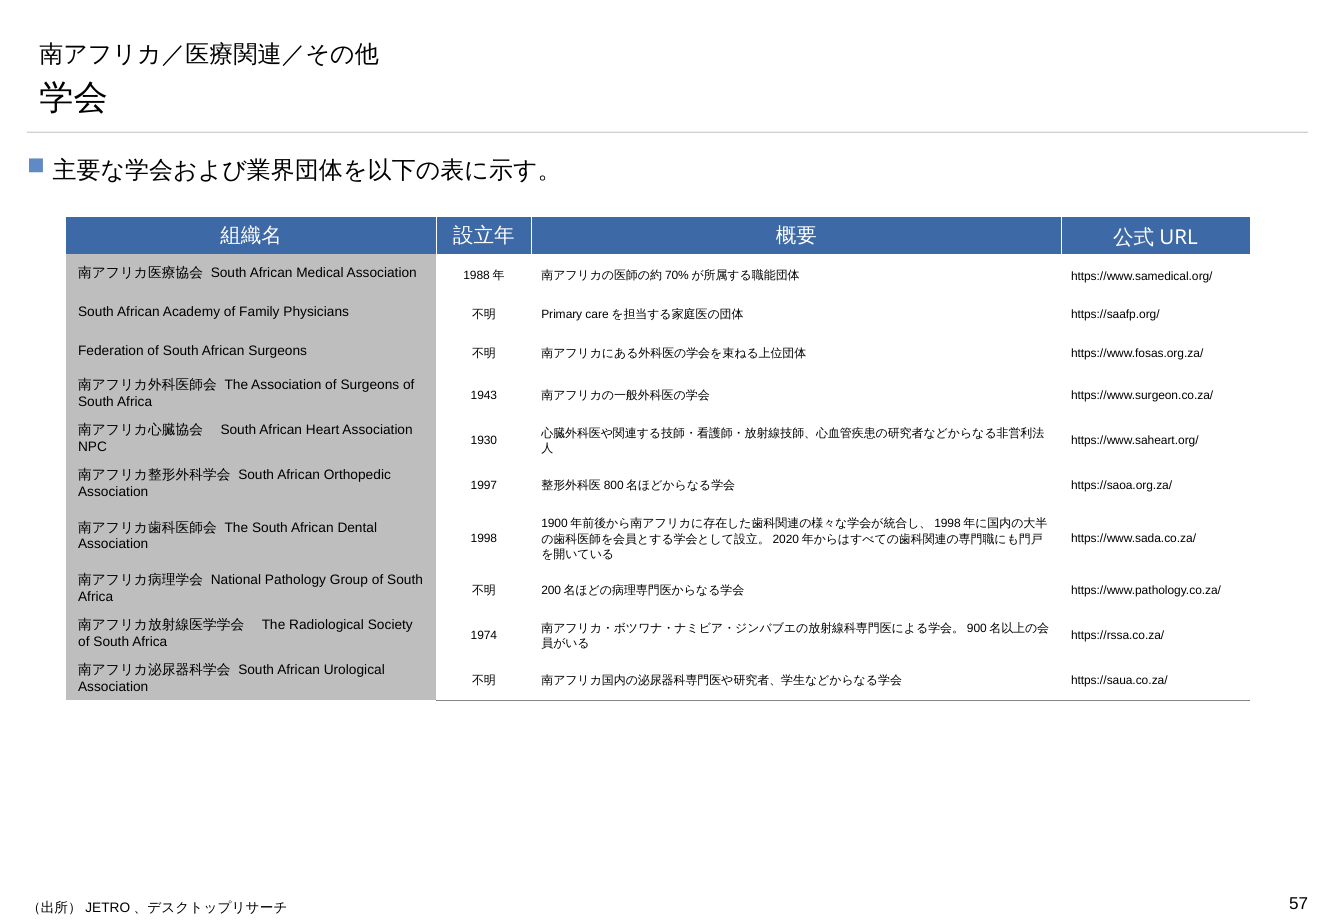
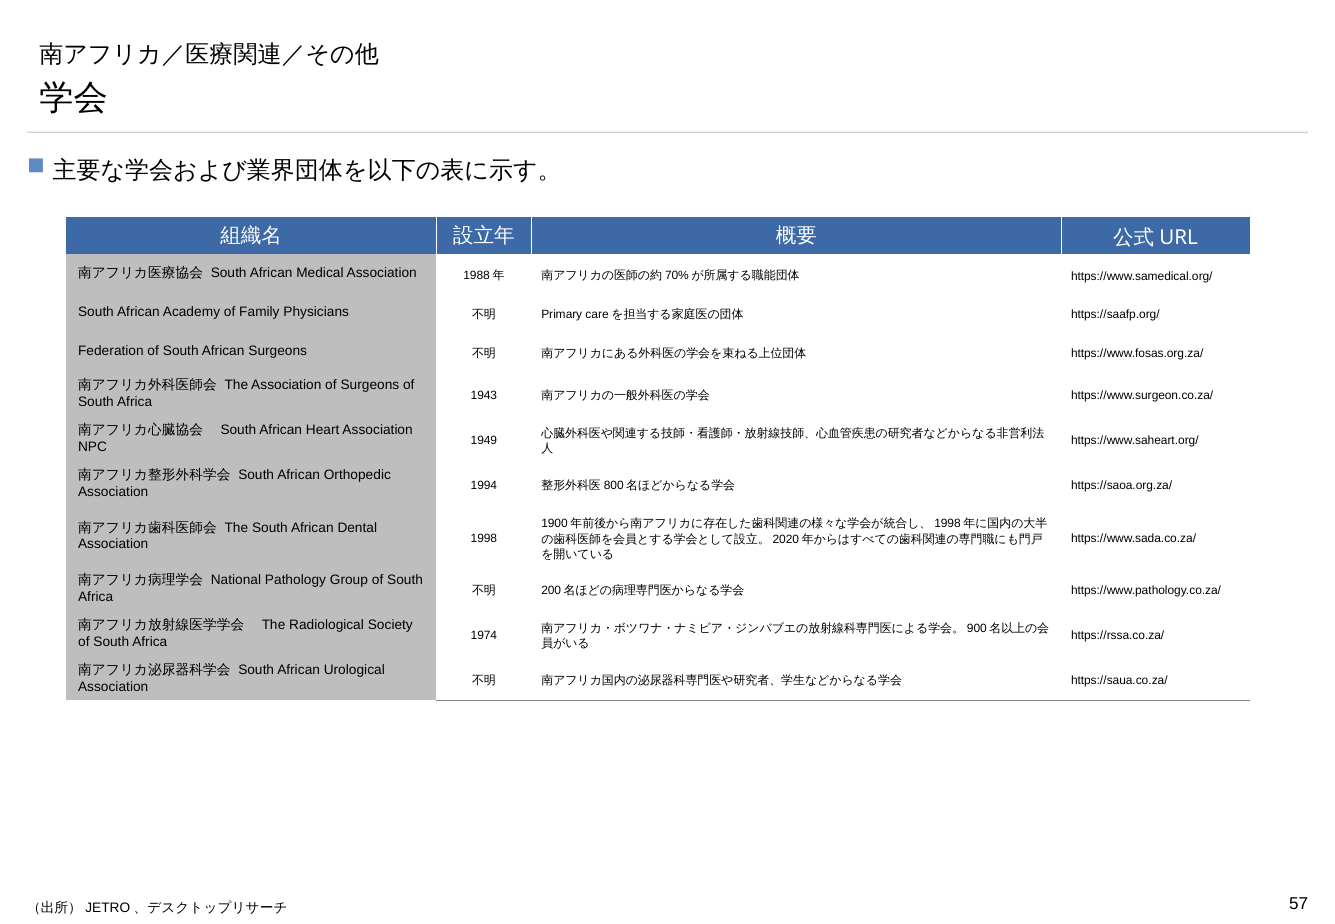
1930: 1930 -> 1949 (484, 441)
1997: 1997 -> 1994 (484, 486)
